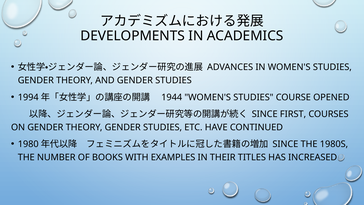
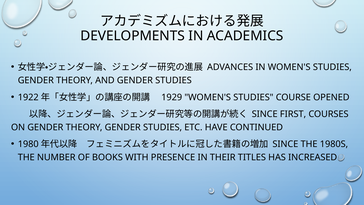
1994: 1994 -> 1922 (28, 97)
1944: 1944 -> 1929 (172, 97)
EXAMPLES: EXAMPLES -> PRESENCE (173, 157)
